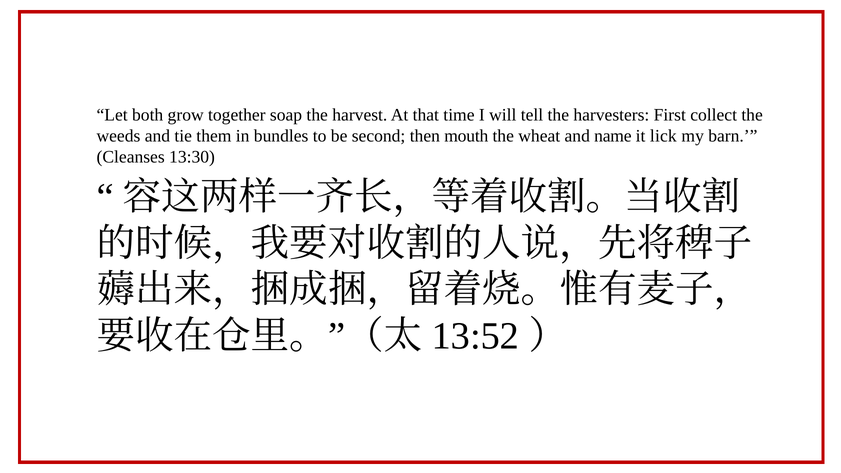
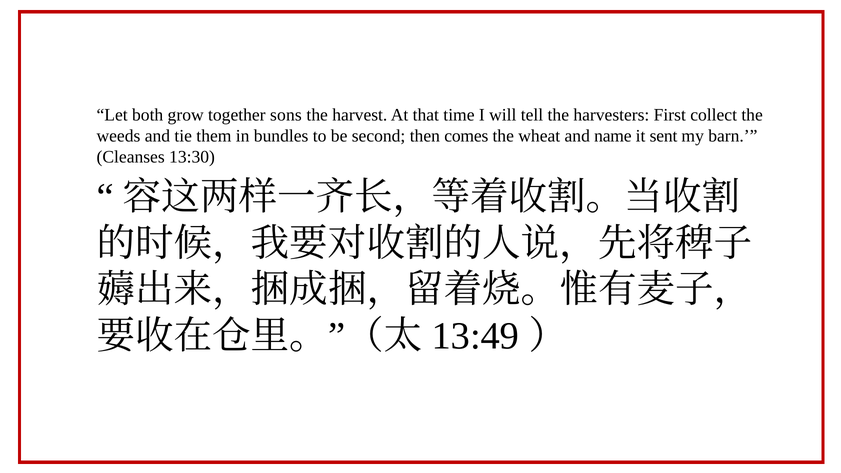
soap: soap -> sons (286, 115)
mouth: mouth -> comes (466, 136)
lick: lick -> sent (664, 136)
13:52: 13:52 -> 13:49 (475, 336)
